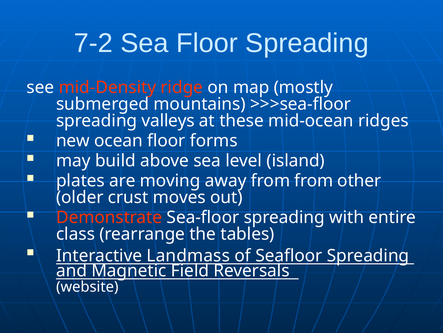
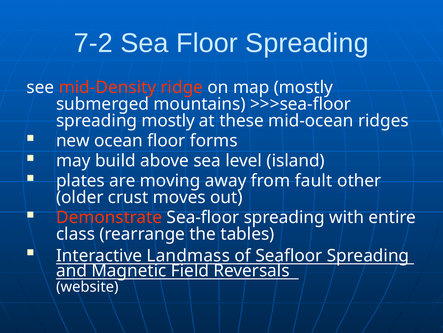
spreading valleys: valleys -> mostly (168, 120)
from from: from -> fault (314, 180)
